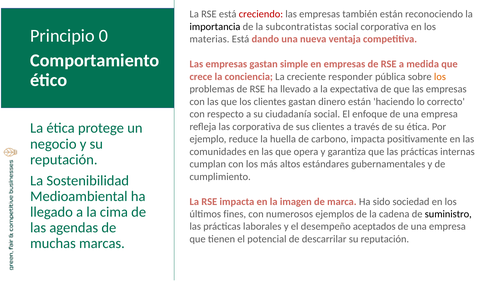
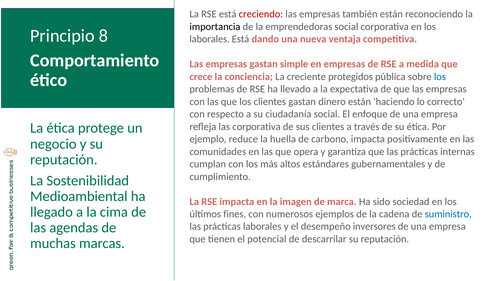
subcontratistas: subcontratistas -> emprendedoras (299, 27)
0: 0 -> 8 (103, 36)
materias: materias -> laborales (210, 39)
responder: responder -> protegidos (351, 77)
los colour: orange -> blue (440, 77)
suministro colour: black -> blue (448, 214)
aceptados: aceptados -> inversores (374, 226)
